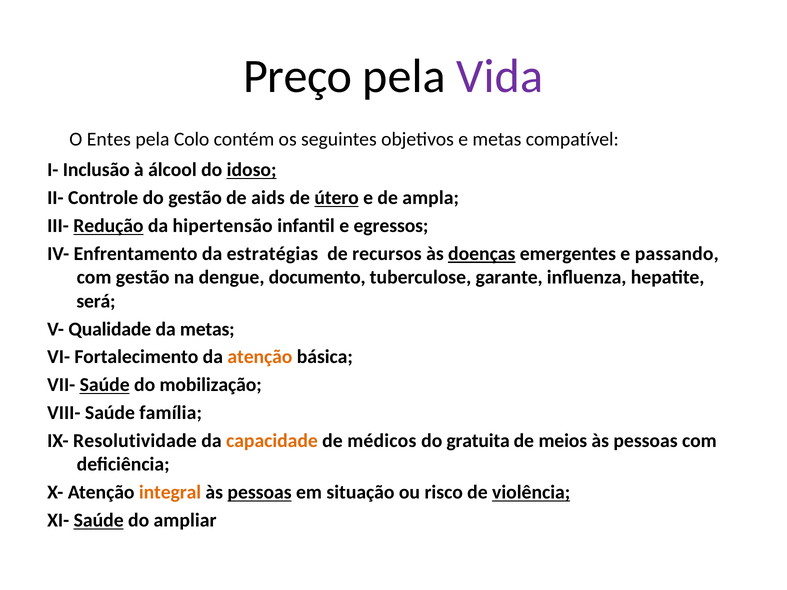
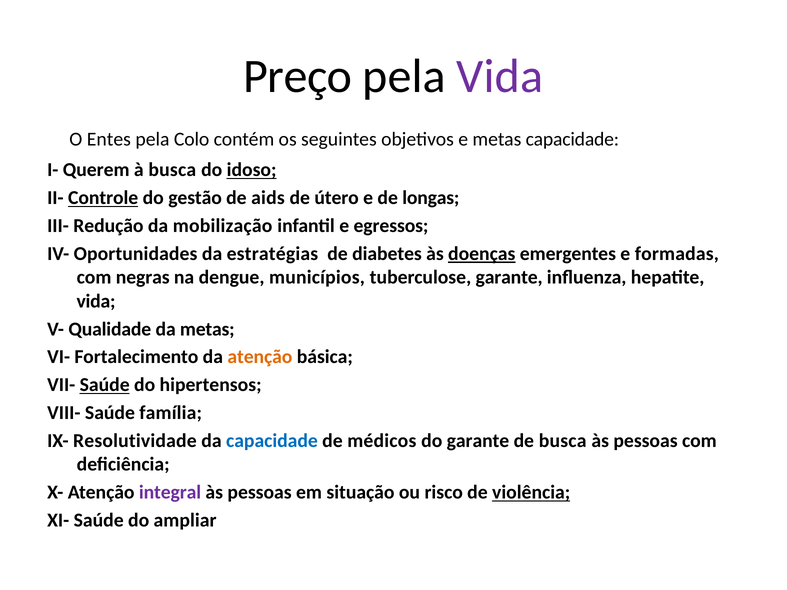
metas compatível: compatível -> capacidade (572, 139)
Inclusão: Inclusão -> Querem (96, 170)
à álcool: álcool -> busca (172, 170)
Controle underline: none -> present (103, 198)
útero underline: present -> none (337, 198)
ampla: ampla -> longas (431, 198)
Redução underline: present -> none (108, 226)
hipertensão: hipertensão -> mobilização (223, 226)
Enfrentamento: Enfrentamento -> Oportunidades (136, 254)
recursos: recursos -> diabetes (387, 254)
passando: passando -> formadas (677, 254)
com gestão: gestão -> negras (143, 278)
documento: documento -> municípios (317, 278)
será: será -> vida (96, 301)
mobilização: mobilização -> hipertensos (211, 385)
capacidade colour: orange -> blue (272, 441)
do gratuita: gratuita -> garante (478, 441)
de meios: meios -> busca (563, 441)
integral colour: orange -> purple (170, 493)
pessoas underline: present -> none (260, 493)
Saúde underline: present -> none (99, 521)
